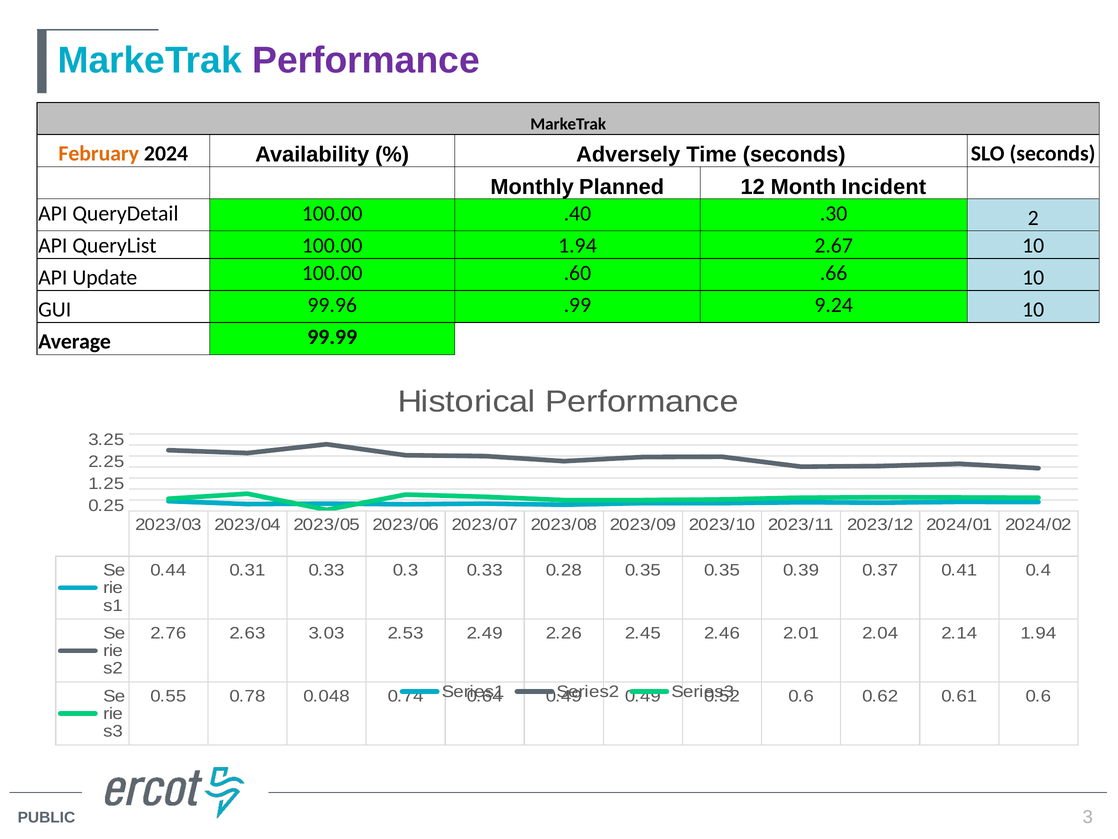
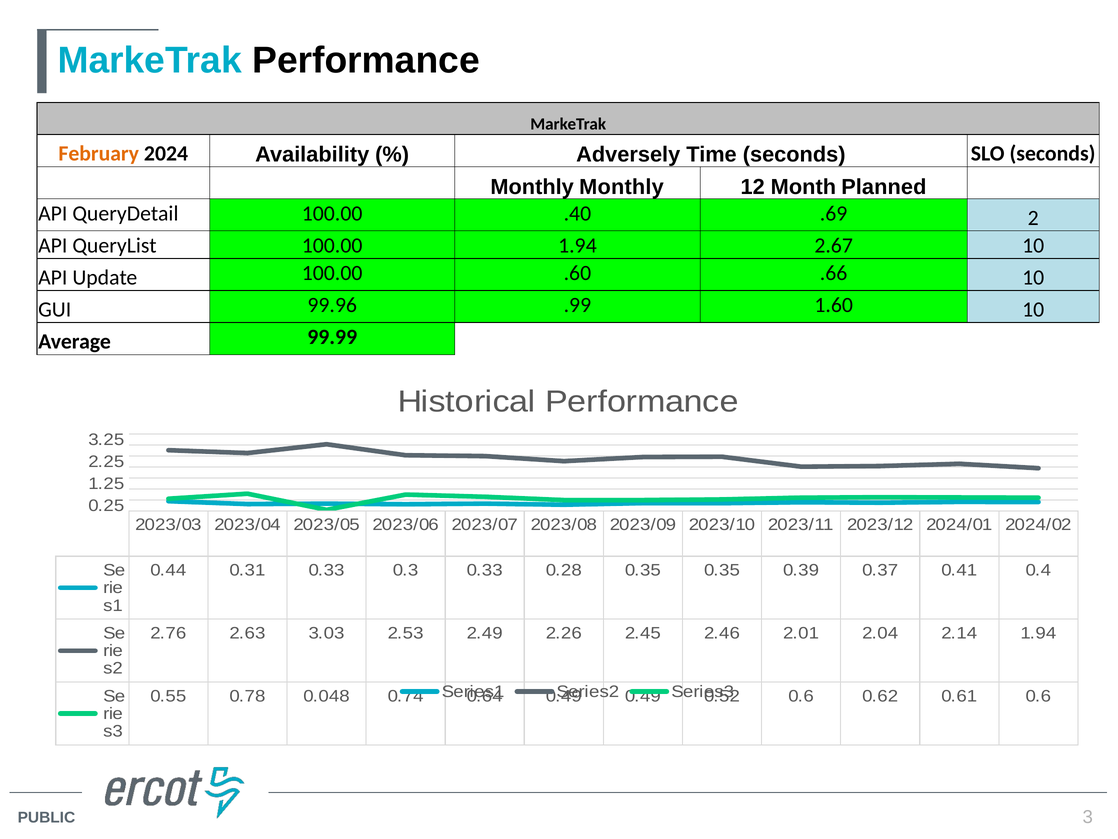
Performance colour: purple -> black (366, 60)
Monthly Planned: Planned -> Monthly (622, 187)
Incident: Incident -> Planned (884, 187)
.30: .30 -> .69 (834, 213)
9.24: 9.24 -> 1.60 (834, 305)
